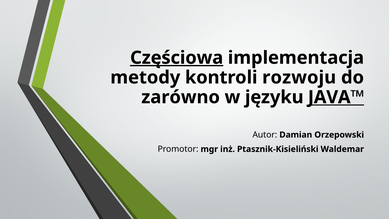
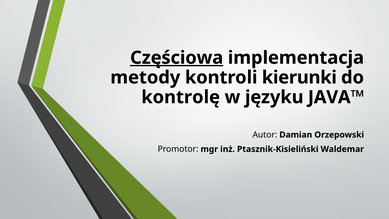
rozwoju: rozwoju -> kierunki (299, 77)
zarówno: zarówno -> kontrolę (181, 97)
JAVA™ underline: present -> none (336, 97)
